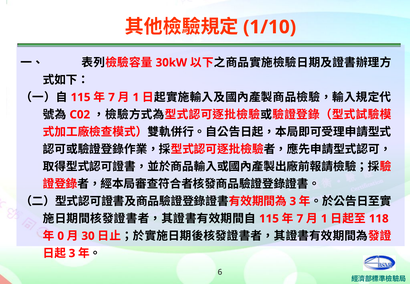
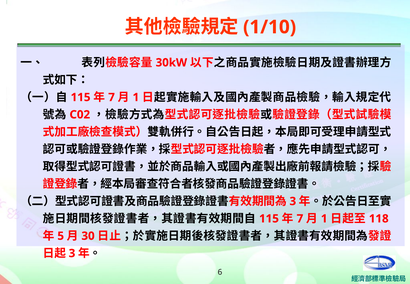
0: 0 -> 5 (61, 236)
